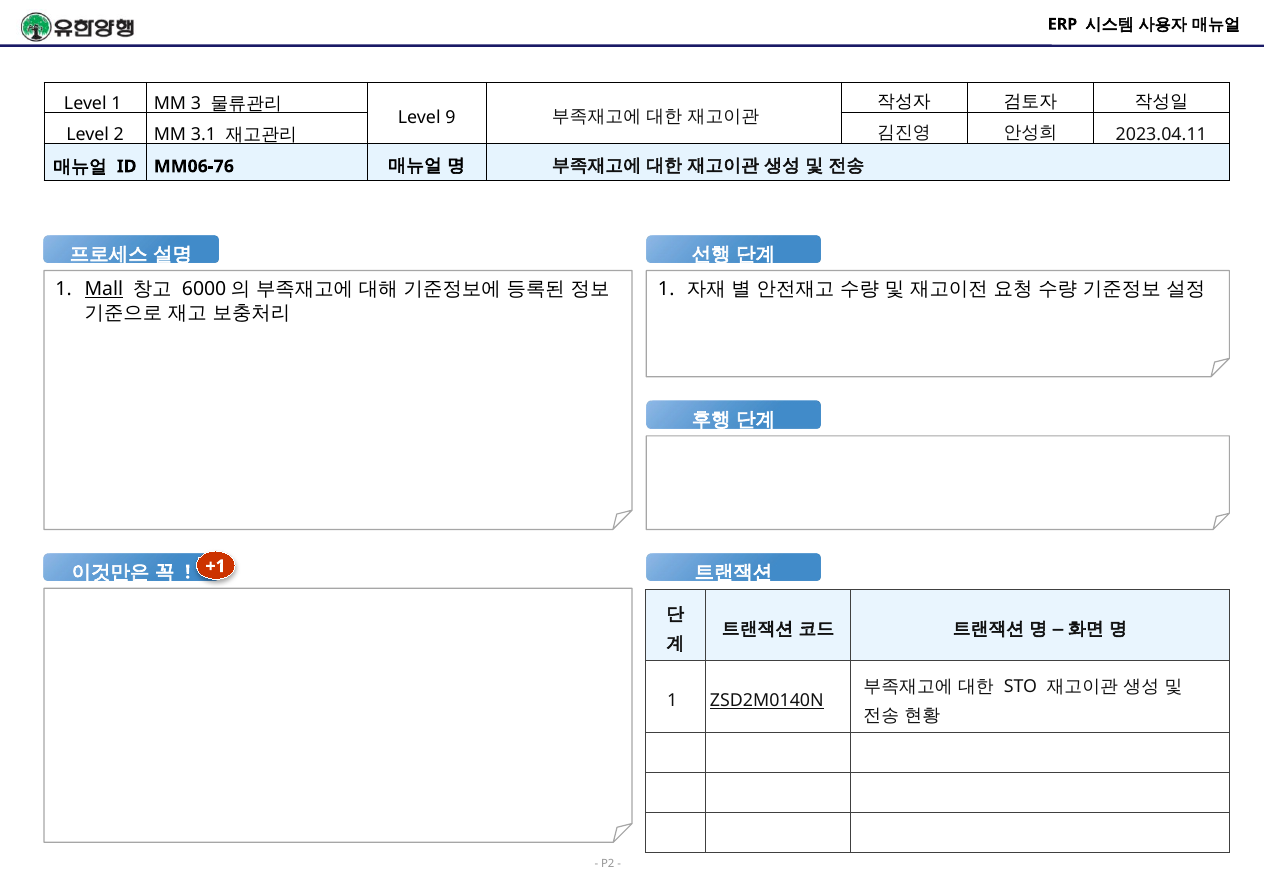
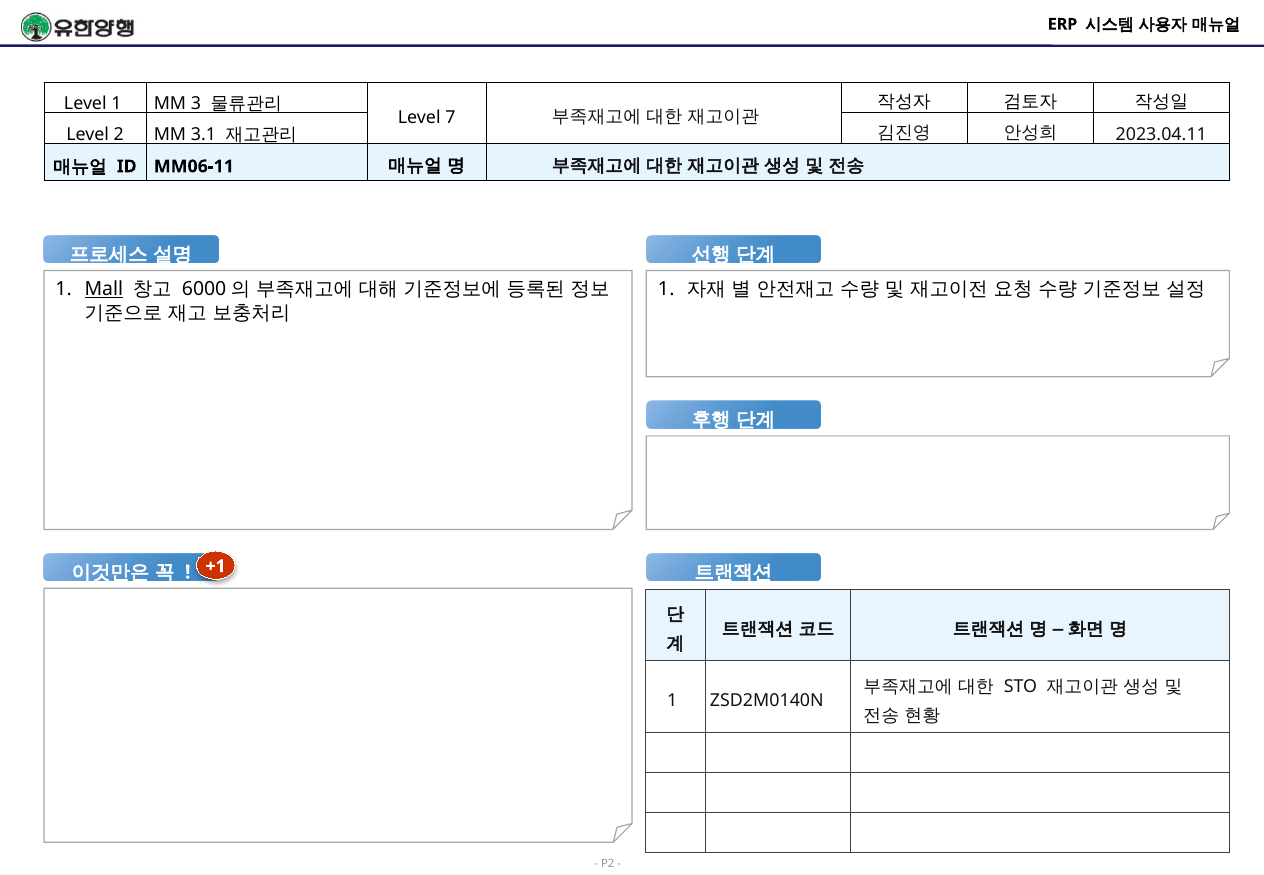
9: 9 -> 7 (450, 117)
MM06-76: MM06-76 -> MM06-11 (194, 166)
ZSD2M0140N underline: present -> none (767, 701)
